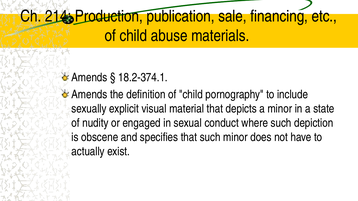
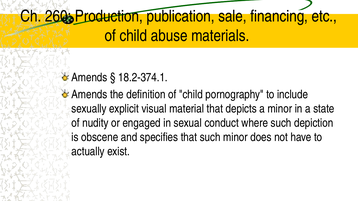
214: 214 -> 260 (58, 16)
